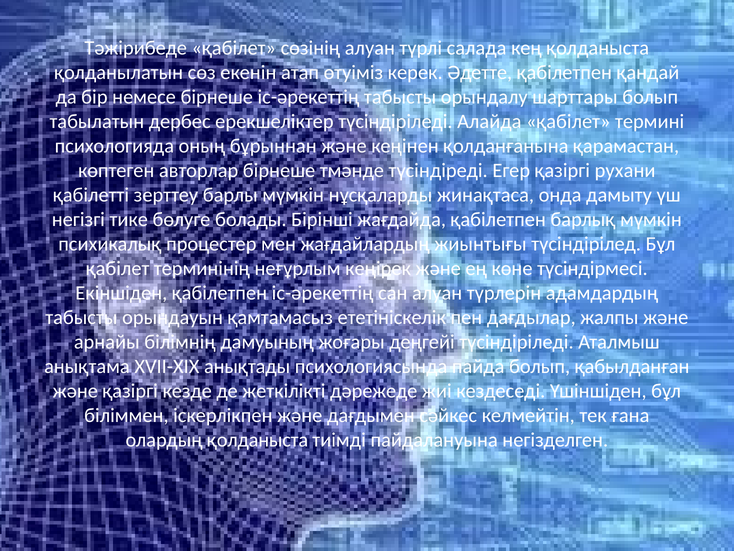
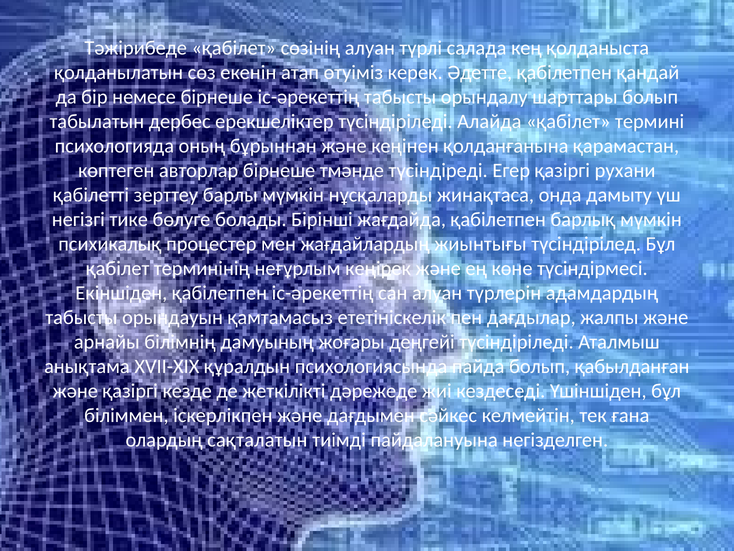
анықтады: анықтады -> құралдын (247, 366)
олардың қолданыста: қолданыста -> сақталатын (257, 440)
